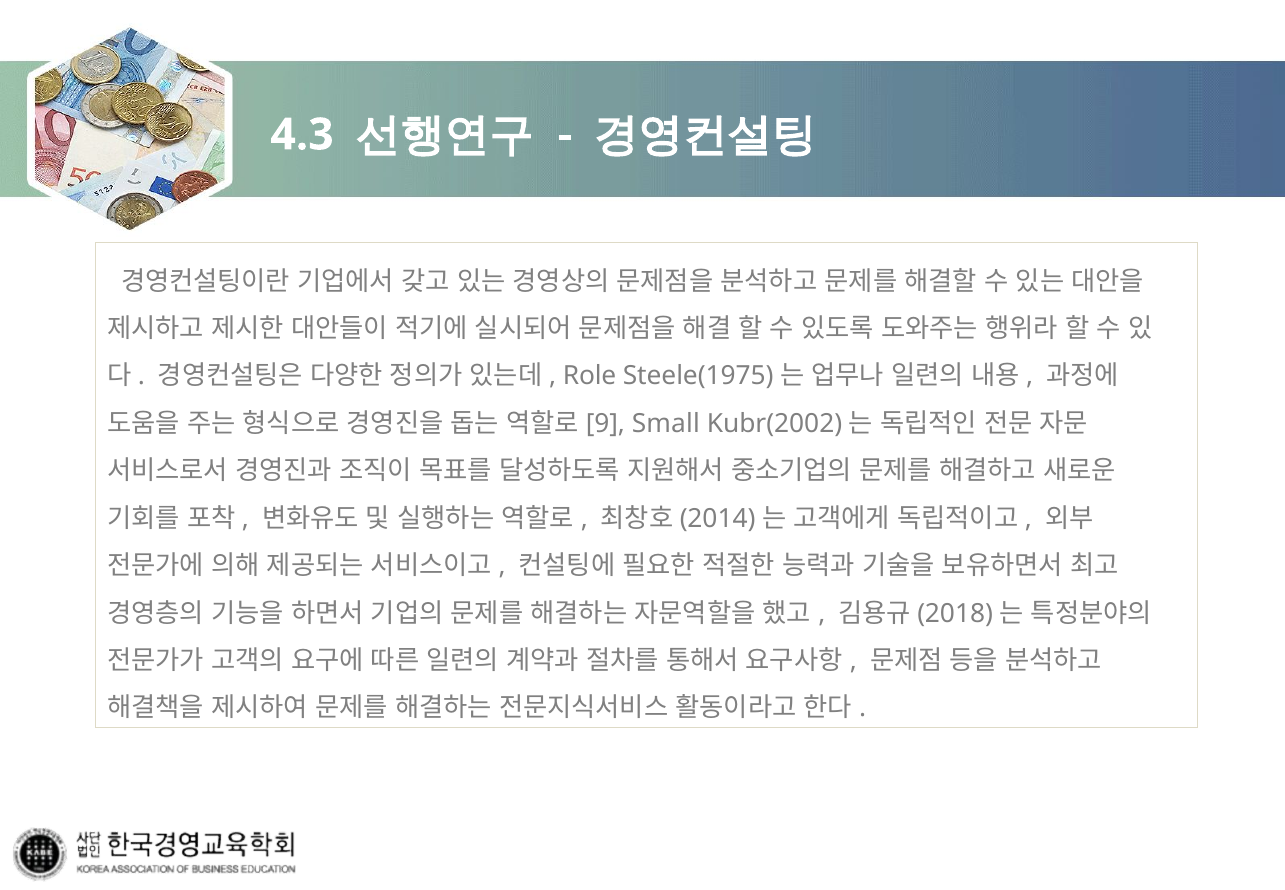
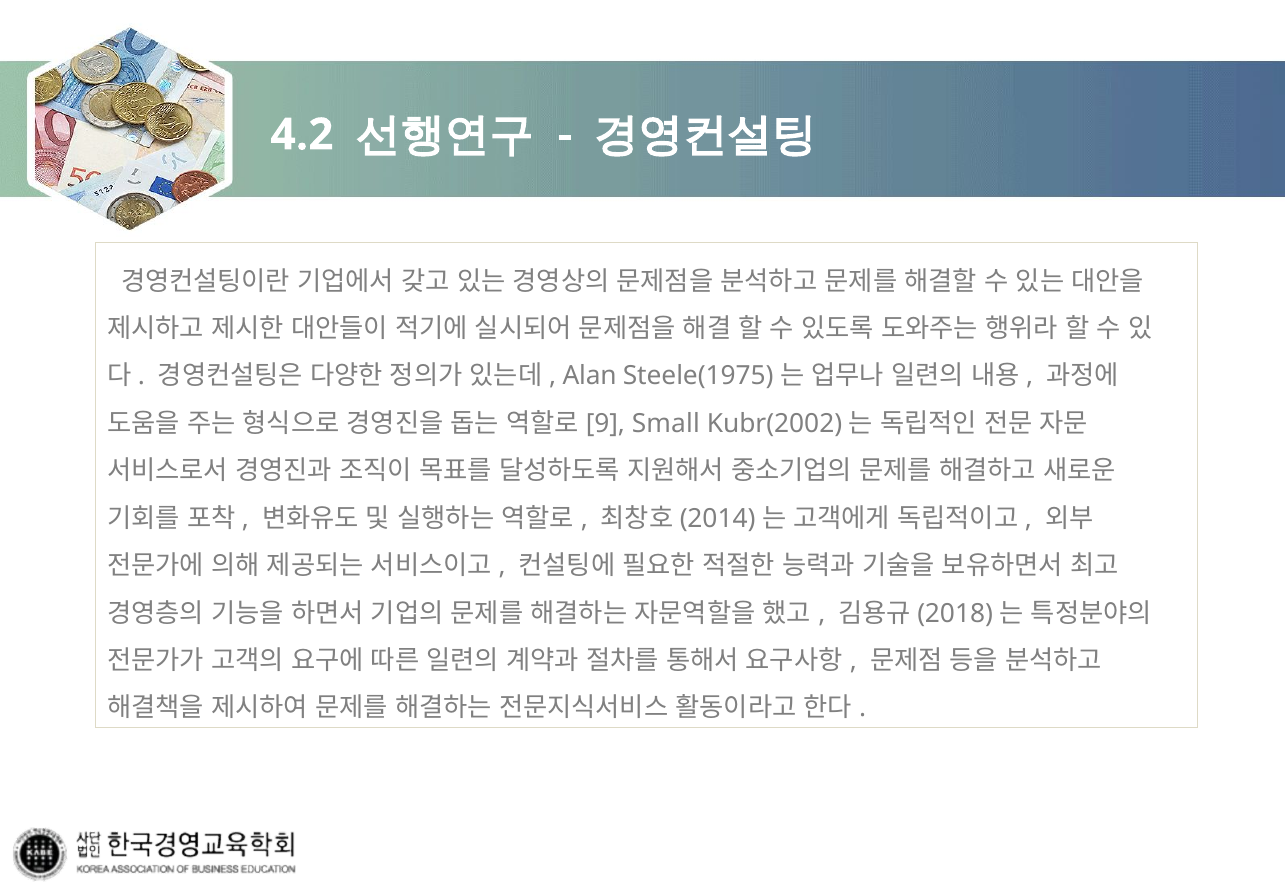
4.3: 4.3 -> 4.2 (302, 135)
Role: Role -> Alan (590, 376)
